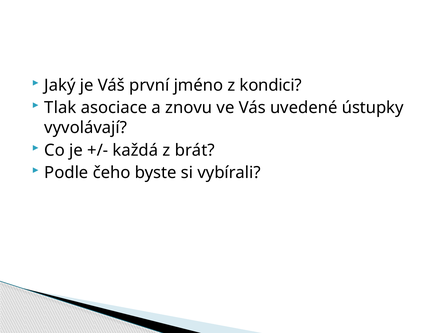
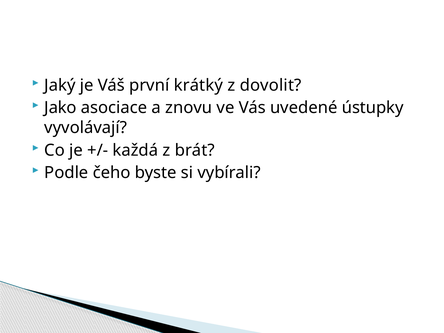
jméno: jméno -> krátký (198, 85)
kondici: kondici -> dovolit (271, 85)
Tlak: Tlak -> Jako (60, 108)
